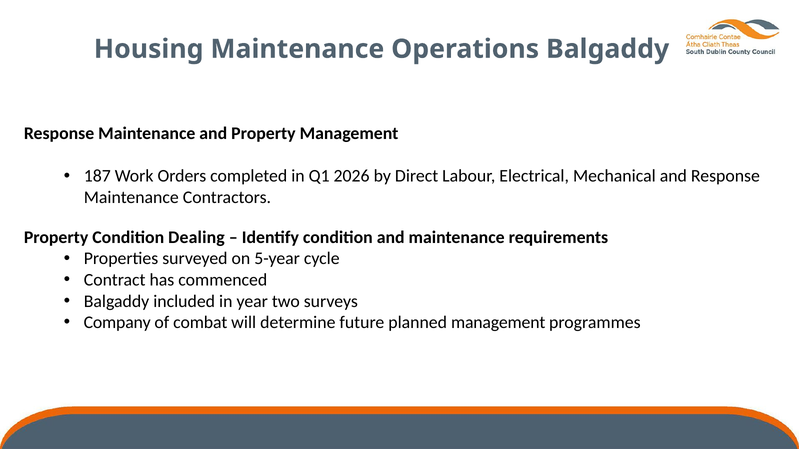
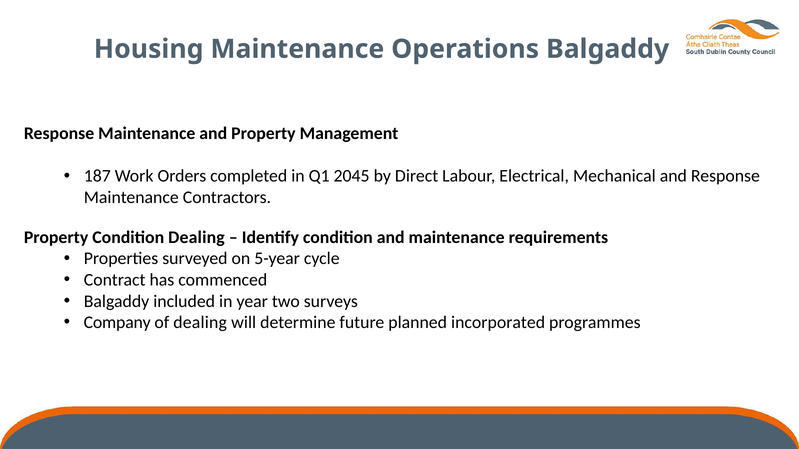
2026: 2026 -> 2045 (352, 176)
of combat: combat -> dealing (200, 323)
planned management: management -> incorporated (498, 323)
